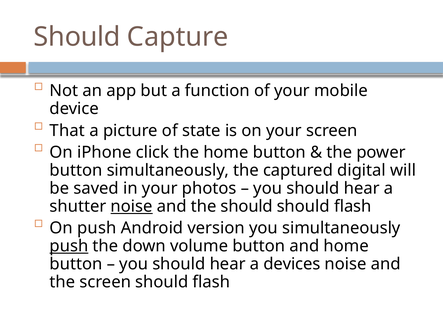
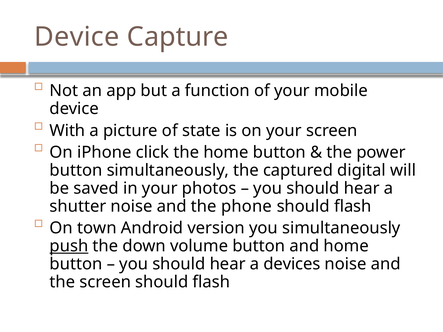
Should: Should -> Device (77, 37)
That: That -> With (67, 131)
noise underline: present -> none (132, 206)
the should: should -> phone (247, 206)
On push: push -> town (97, 228)
